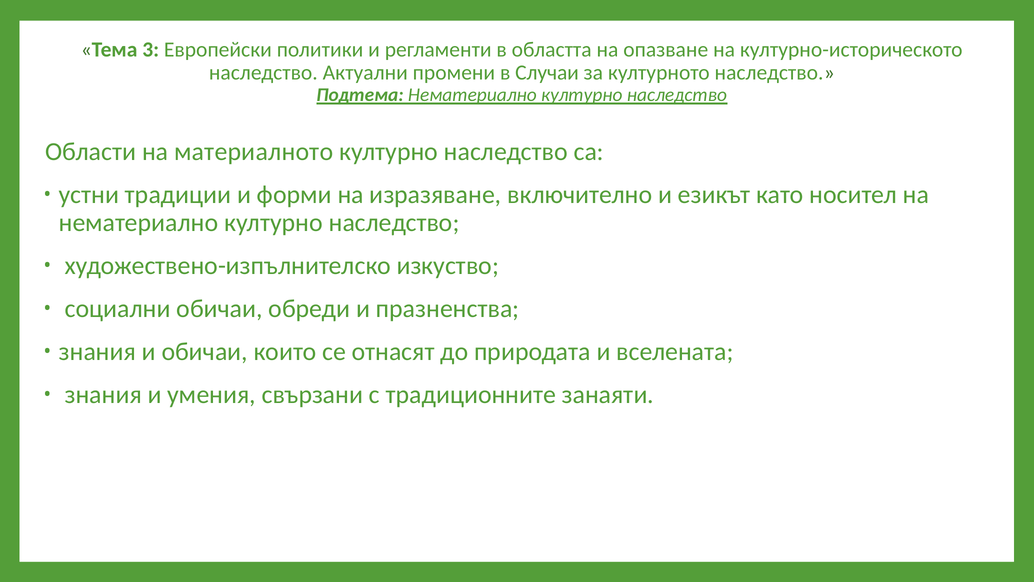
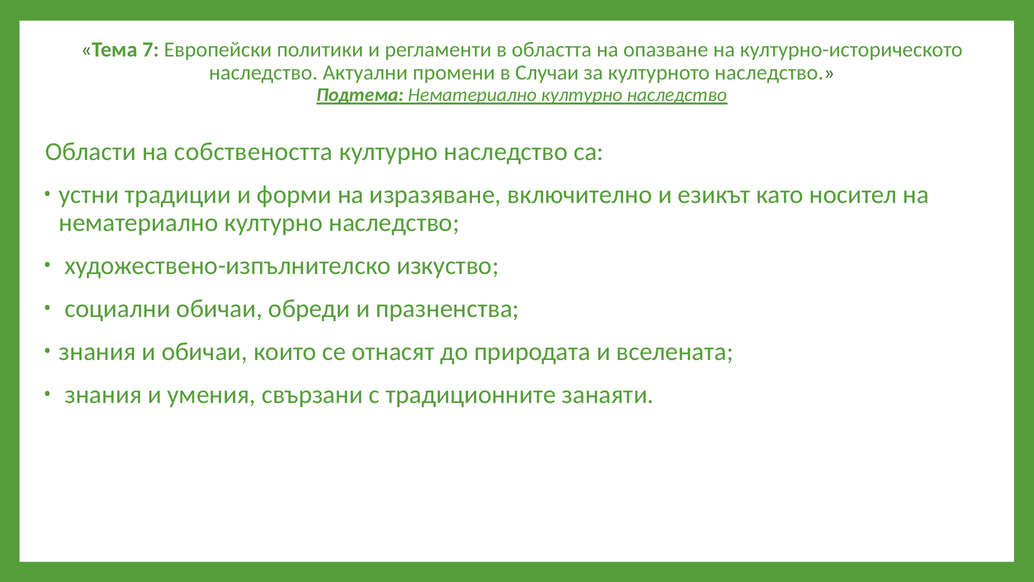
3: 3 -> 7 (151, 49)
материалното: материалното -> собствеността (254, 152)
